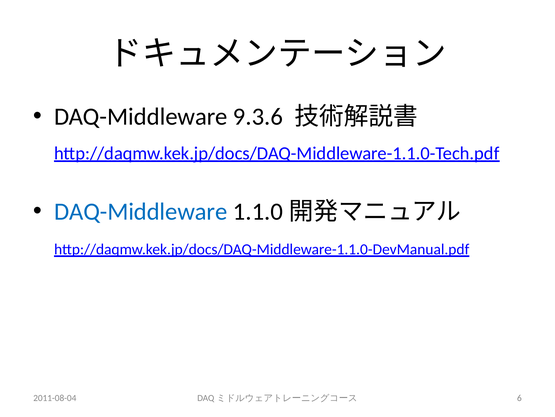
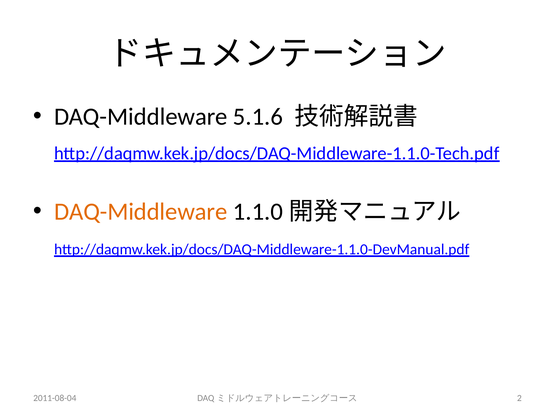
9.3.6: 9.3.6 -> 5.1.6 (258, 116)
DAQ-Middleware colour: blue -> orange (141, 211)
6: 6 -> 2 (519, 397)
